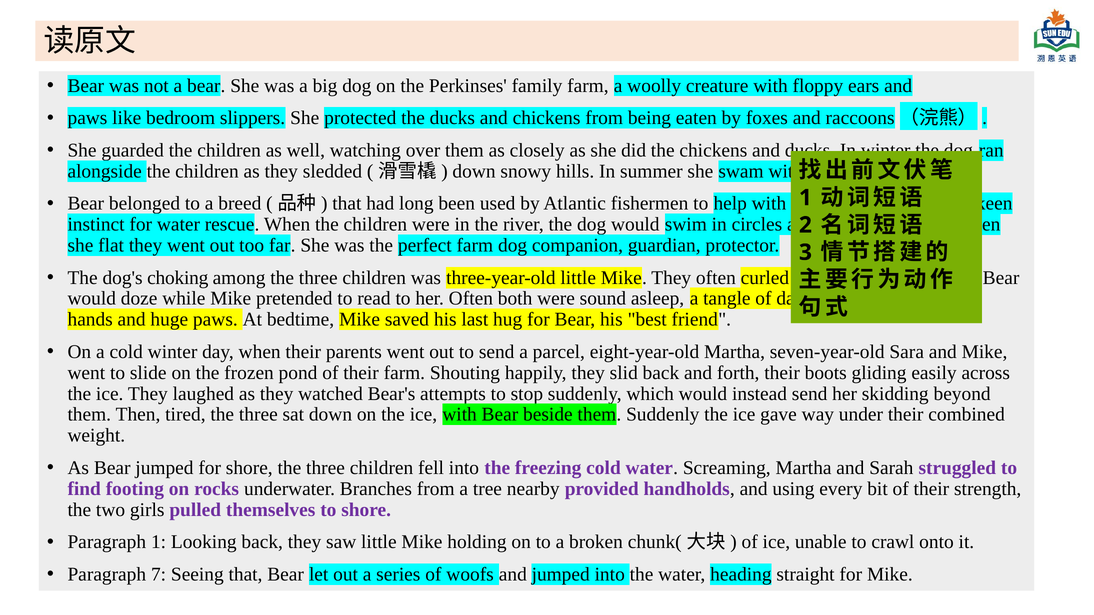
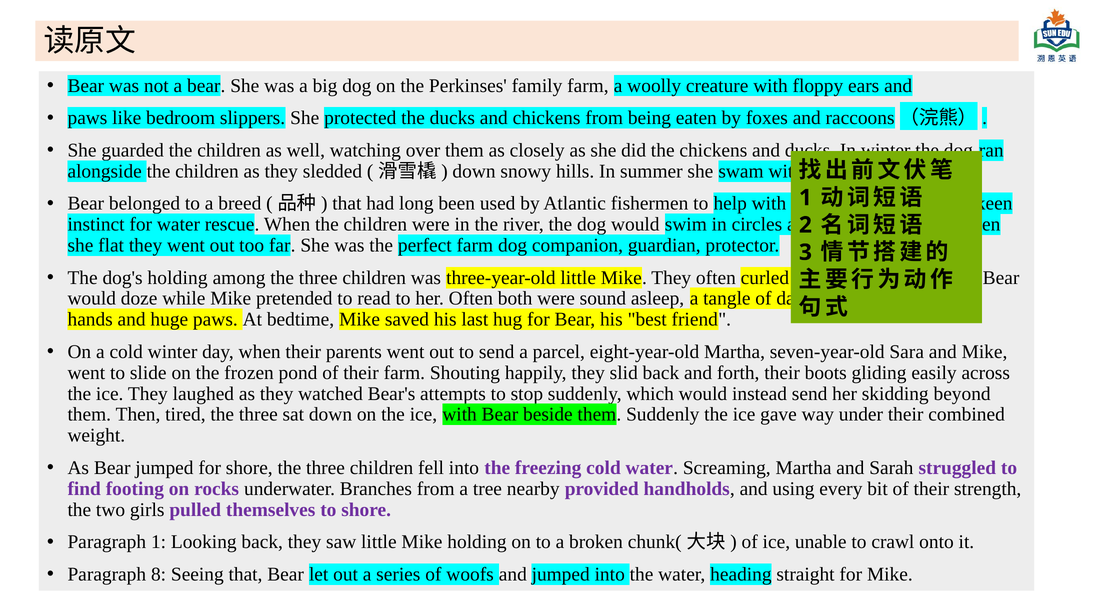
dog's choking: choking -> holding (178, 278)
7: 7 -> 8 (159, 575)
